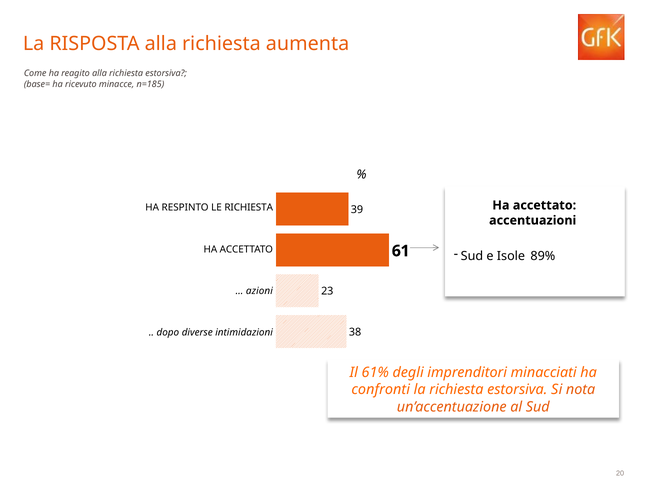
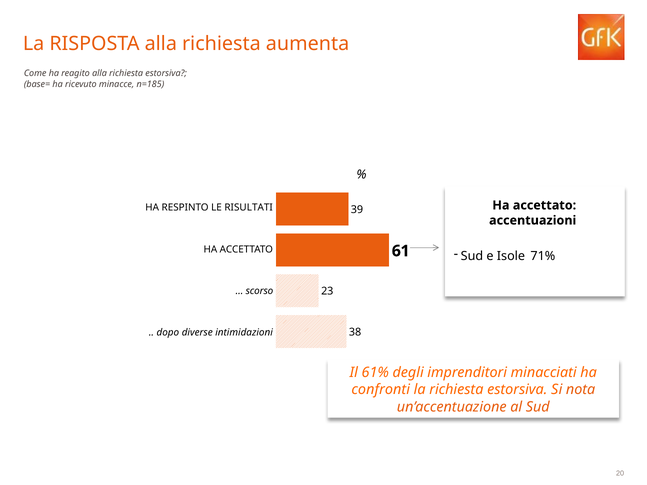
LE RICHIESTA: RICHIESTA -> RISULTATI (249, 208)
89%: 89% -> 71% (543, 256)
azioni: azioni -> scorso (259, 291)
